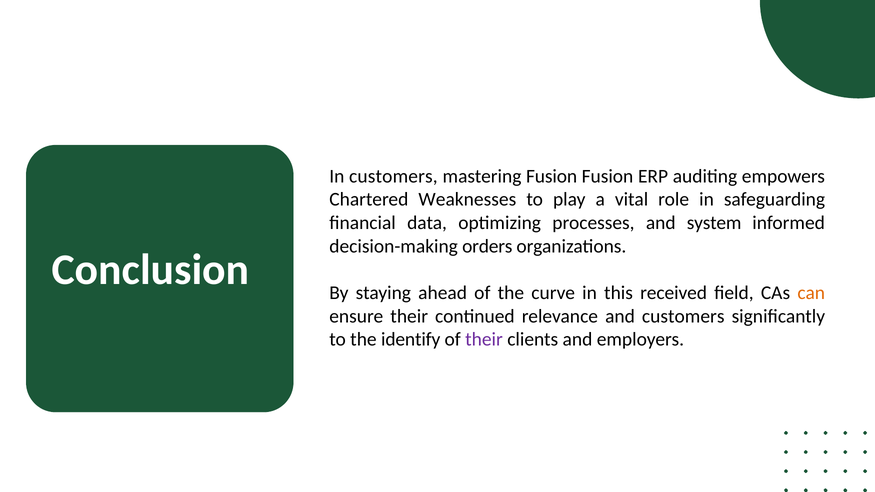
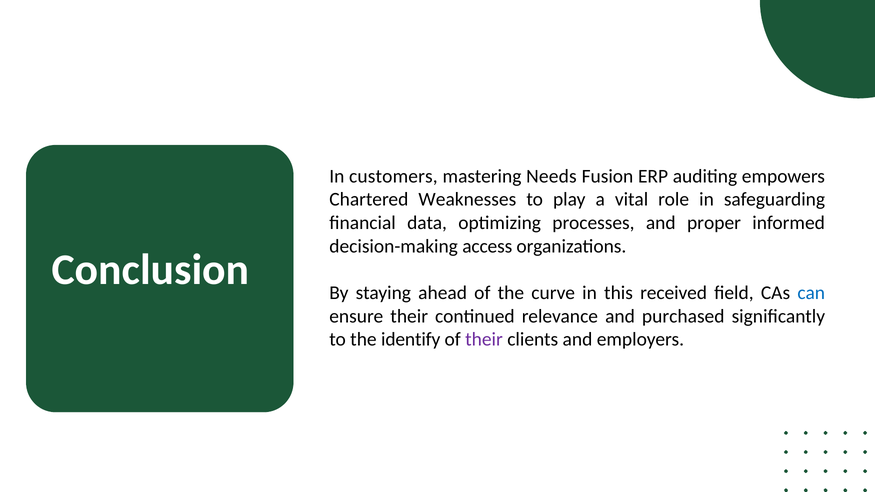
mastering Fusion: Fusion -> Needs (551, 176)
system: system -> proper (714, 223)
orders: orders -> access (487, 246)
can colour: orange -> blue (811, 293)
and customers: customers -> purchased (683, 316)
